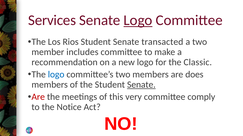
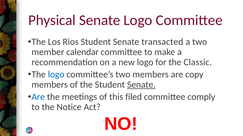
Services: Services -> Physical (52, 20)
Logo underline: present -> none (138, 20)
includes: includes -> calendar (82, 52)
does: does -> copy (194, 75)
Are colour: red -> blue (38, 97)
very: very -> filed (134, 97)
